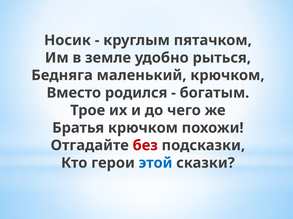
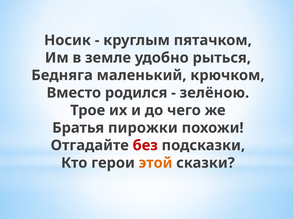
богатым: богатым -> зелёною (214, 93)
Братья крючком: крючком -> пирожки (143, 128)
этой colour: blue -> orange (156, 163)
